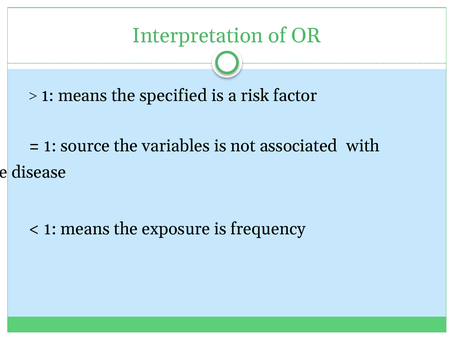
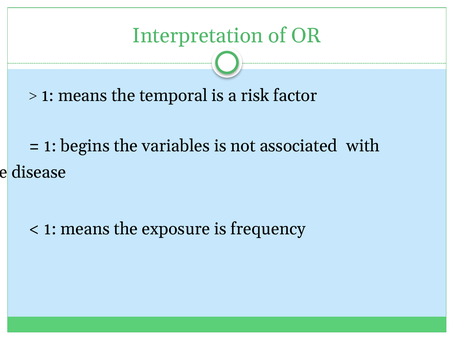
specified: specified -> temporal (174, 96)
source: source -> begins (85, 146)
